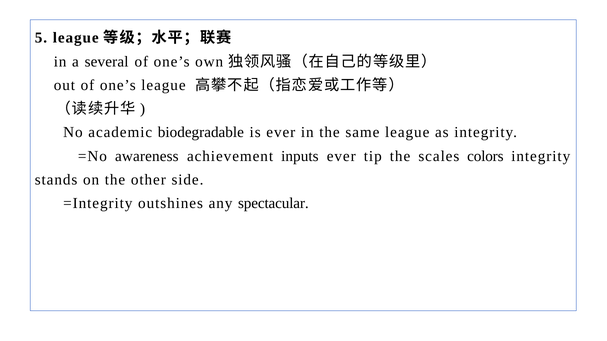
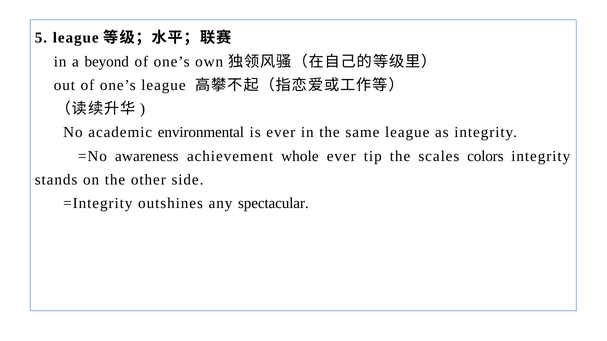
several: several -> beyond (107, 62)
biodegradable: biodegradable -> environmental (201, 133)
inputs: inputs -> whole (300, 156)
